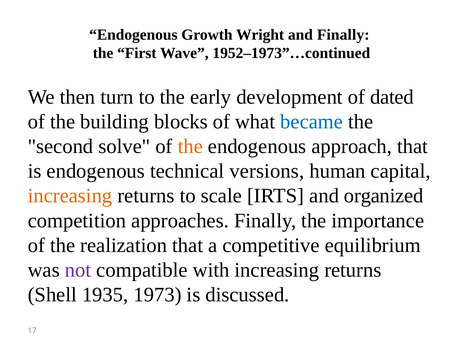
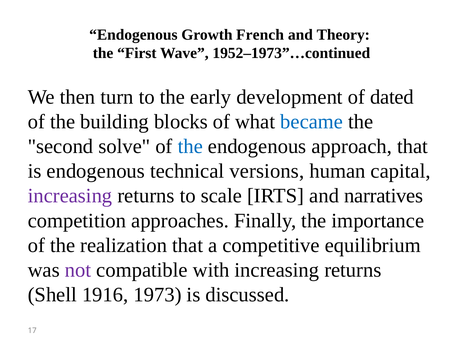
Wright: Wright -> French (260, 35)
and Finally: Finally -> Theory (343, 35)
the colour: orange -> blue (190, 147)
increasing colour: orange -> purple (70, 196)
organized: organized -> narratives (384, 196)
1935: 1935 -> 1916 (105, 295)
